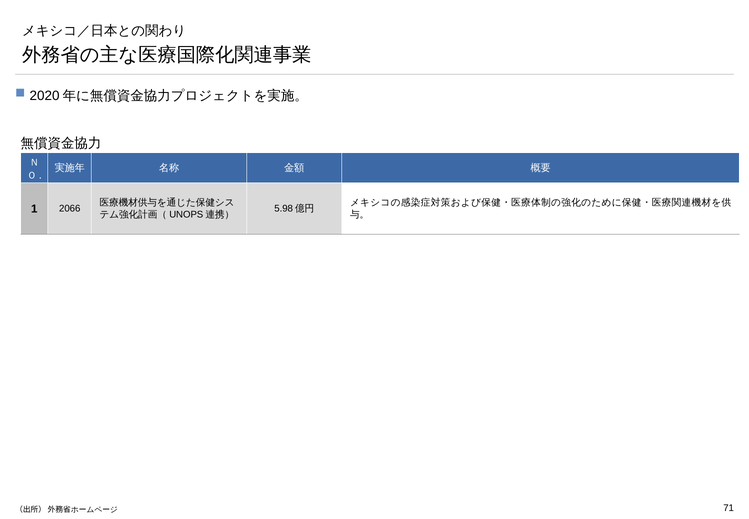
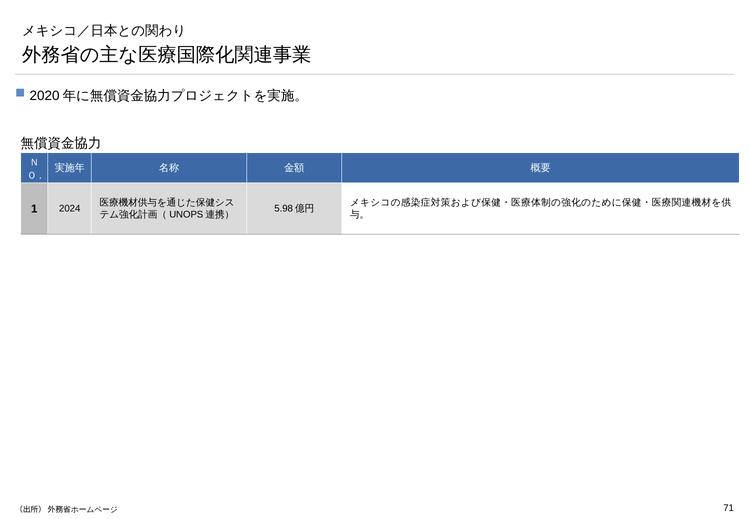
2066: 2066 -> 2024 (70, 208)
